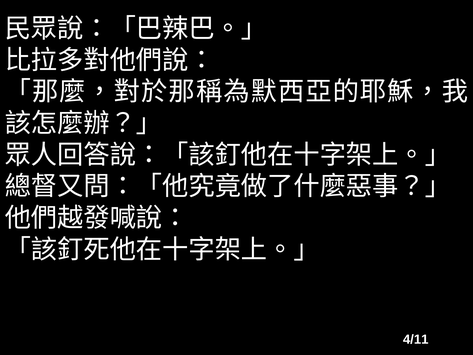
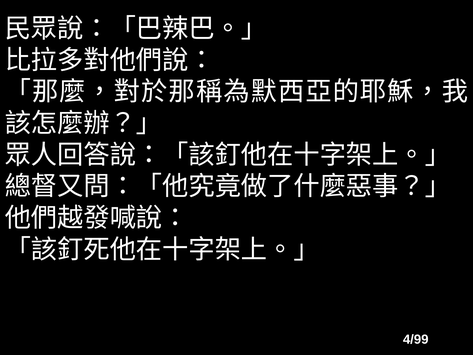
4/11: 4/11 -> 4/99 (416, 339)
